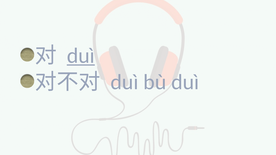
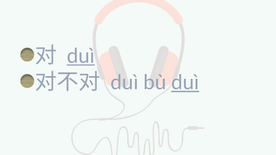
duì underline: none -> present (185, 82)
